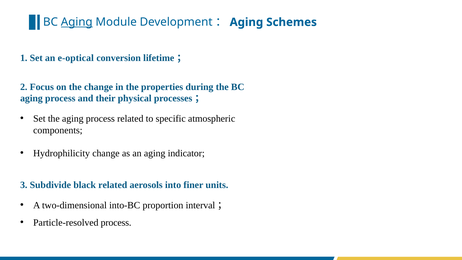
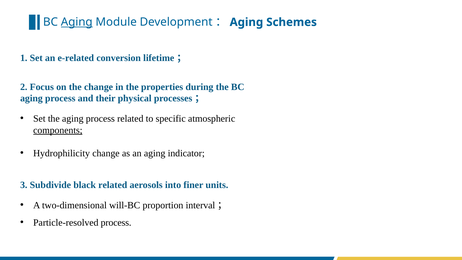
e-optical: e-optical -> e-related (76, 58)
components underline: none -> present (58, 130)
into-BC: into-BC -> will-BC (125, 205)
